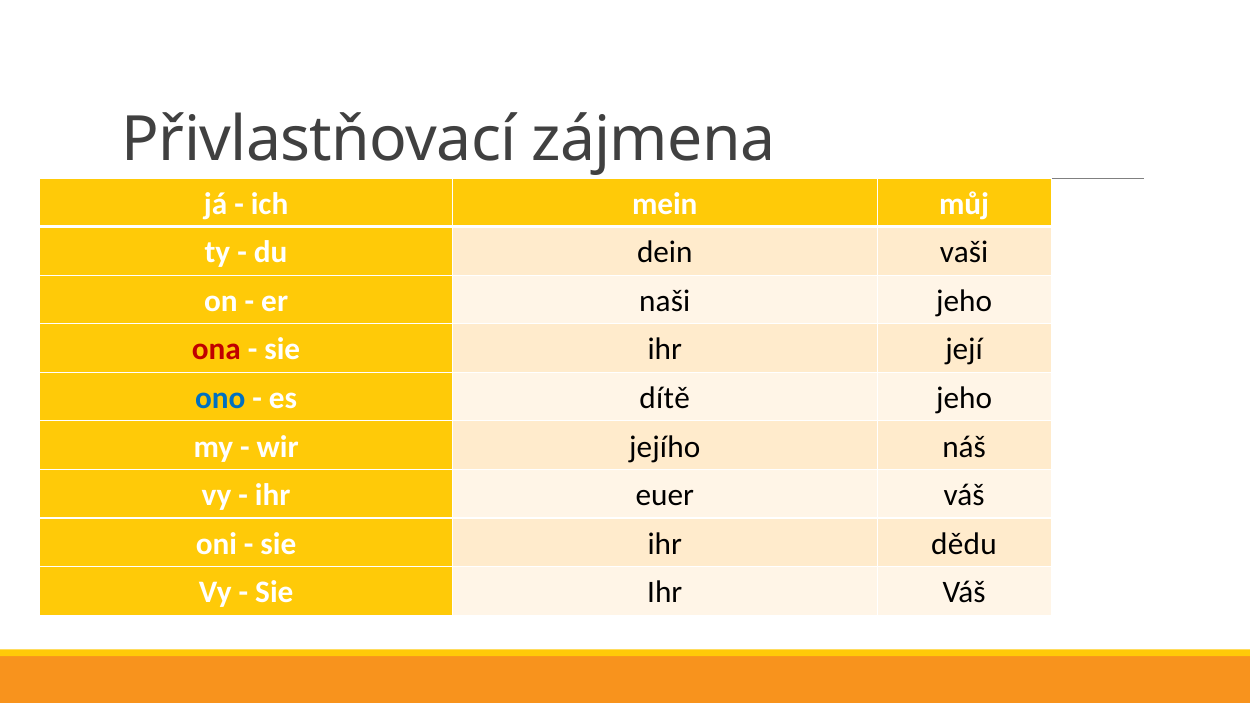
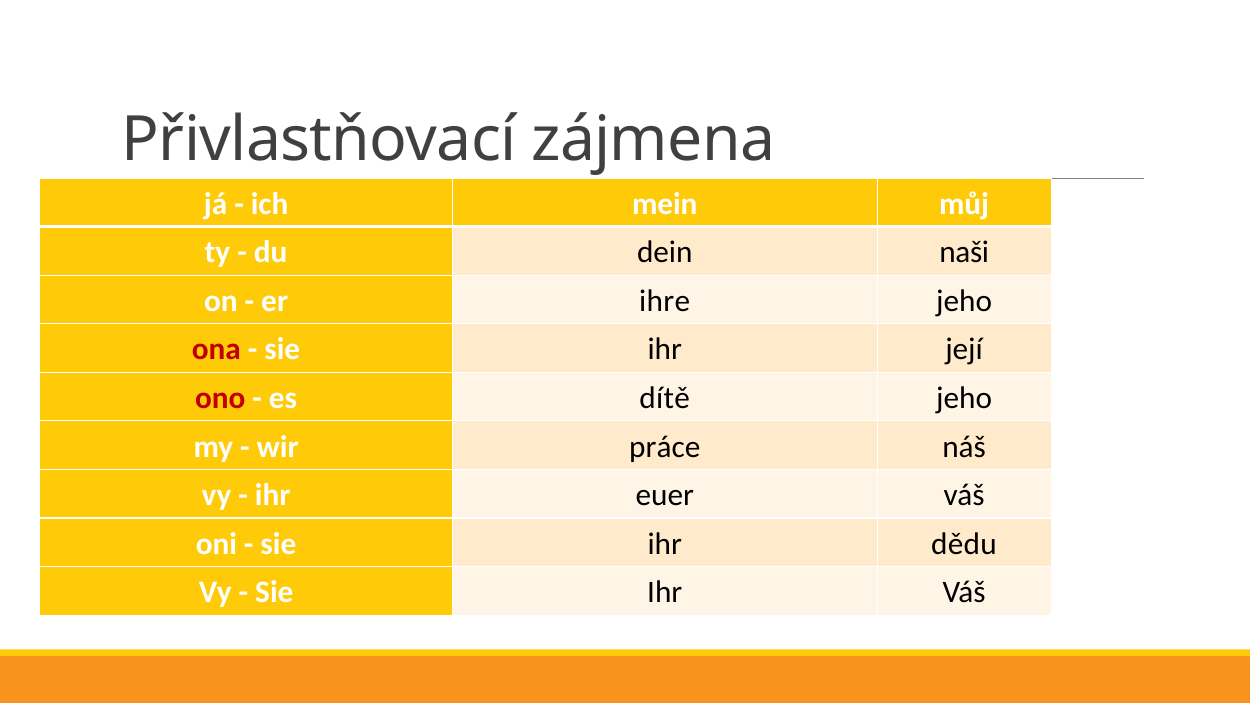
vaši: vaši -> naši (964, 253)
naši: naši -> ihre (665, 301)
ono colour: blue -> red (220, 398)
jejího: jejího -> práce (665, 447)
